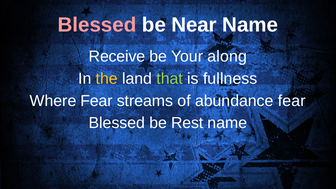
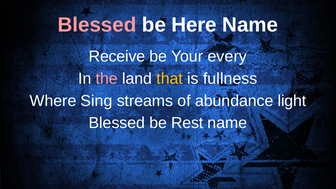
Near: Near -> Here (194, 25)
along: along -> every (227, 56)
the colour: yellow -> pink (107, 79)
that colour: light green -> yellow (170, 79)
Where Fear: Fear -> Sing (96, 101)
abundance fear: fear -> light (292, 101)
